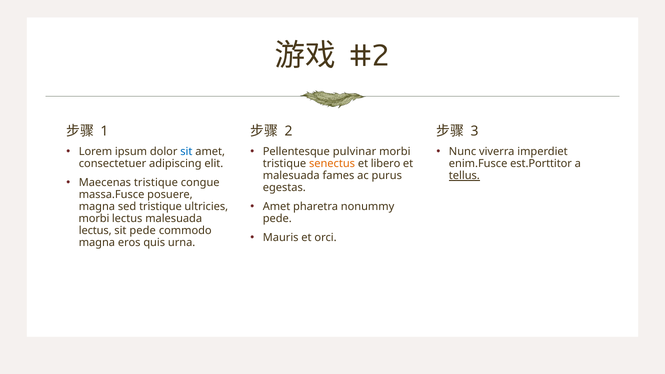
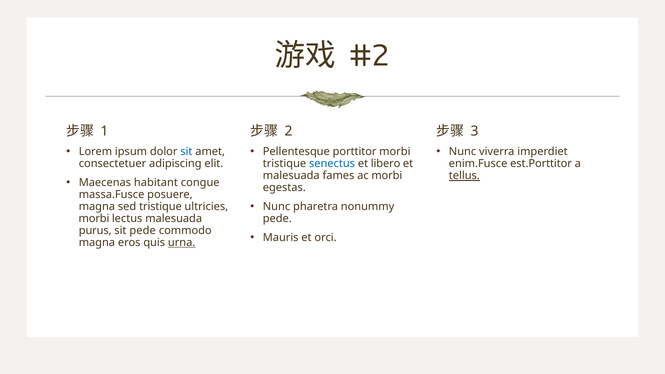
pulvinar: pulvinar -> porttitor (355, 152)
senectus colour: orange -> blue (332, 164)
ac purus: purus -> morbi (387, 176)
Maecenas tristique: tristique -> habitant (156, 183)
Amet: Amet -> Nunc (277, 207)
lectus: lectus -> purus (95, 230)
urna underline: none -> present (182, 242)
